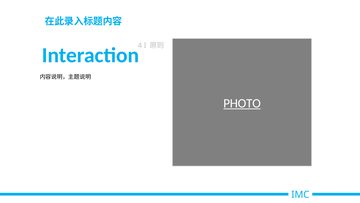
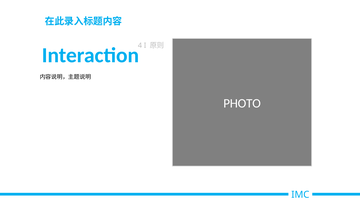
PHOTO underline: present -> none (242, 103)
